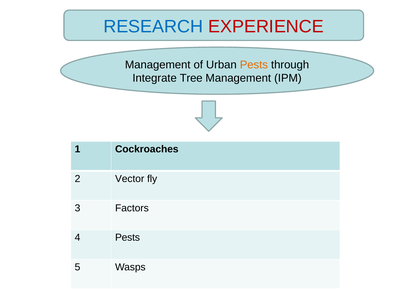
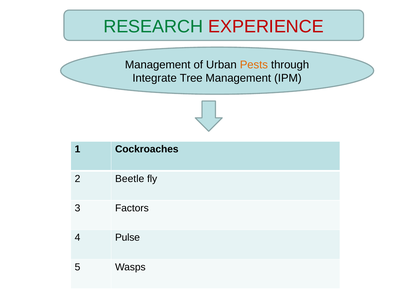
RESEARCH colour: blue -> green (153, 26)
Vector: Vector -> Beetle (130, 179)
4 Pests: Pests -> Pulse (128, 238)
